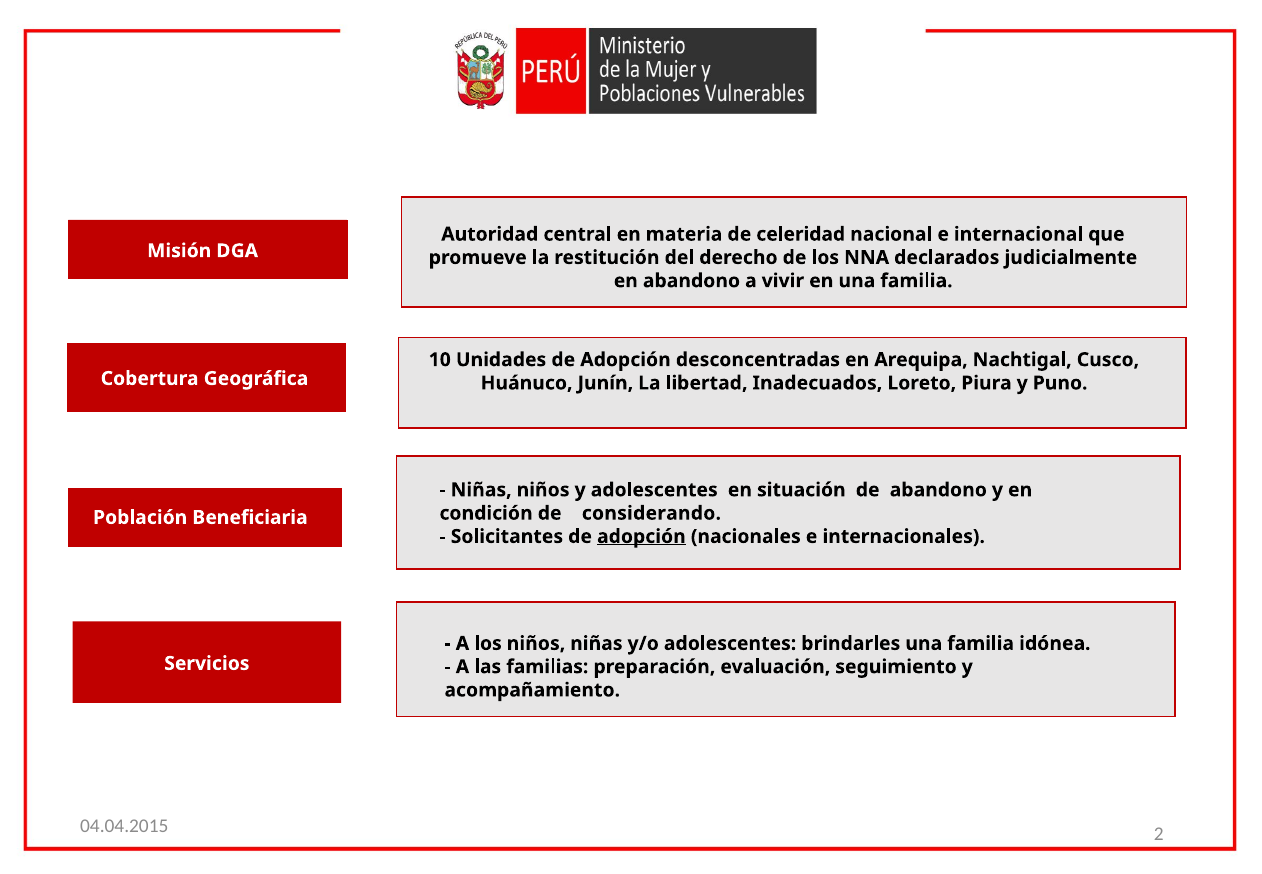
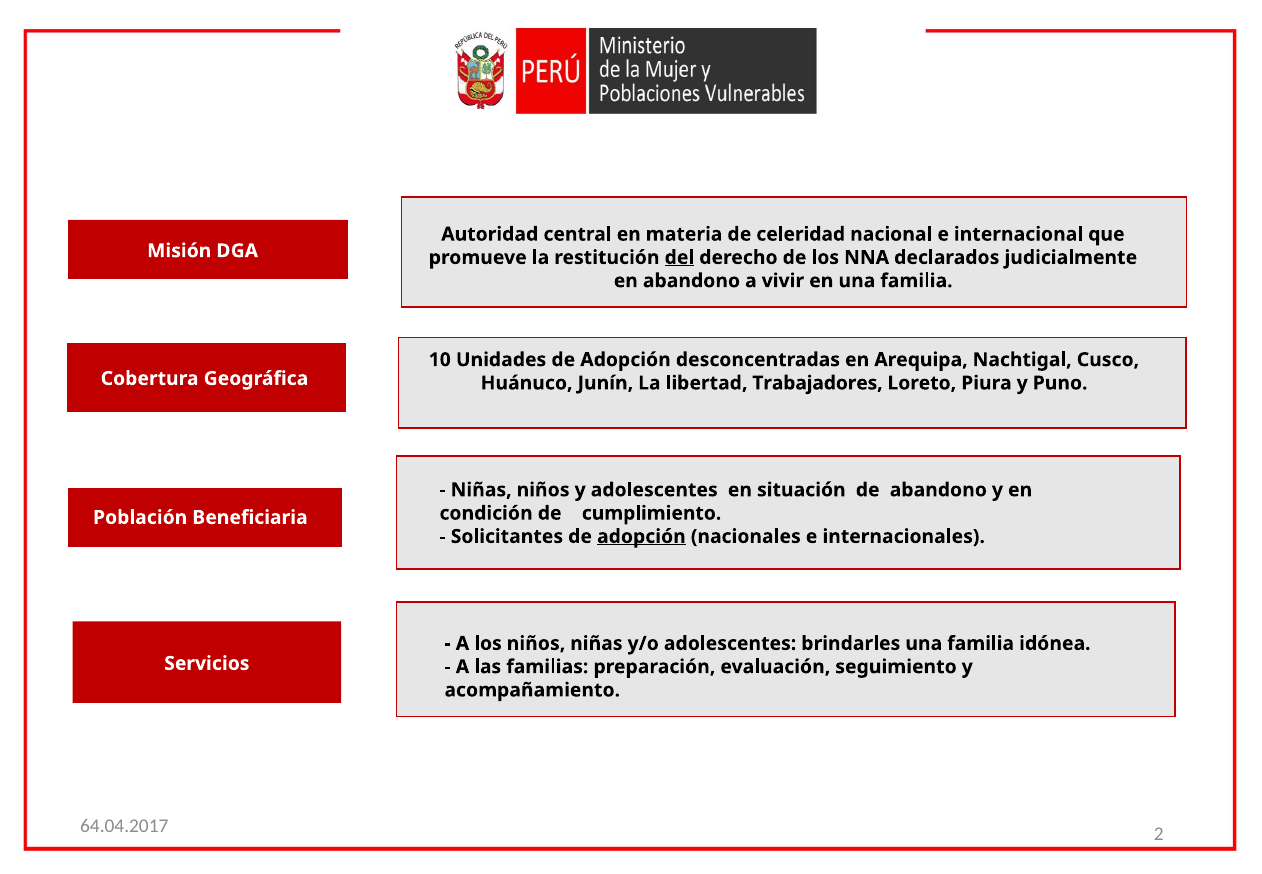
del underline: none -> present (679, 257)
Inadecuados: Inadecuados -> Trabajadores (817, 383)
considerando: considerando -> cumplimiento (652, 513)
04.04.2015: 04.04.2015 -> 64.04.2017 (124, 826)
